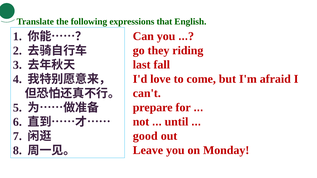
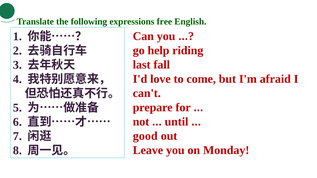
that: that -> free (164, 22)
they: they -> help (159, 51)
